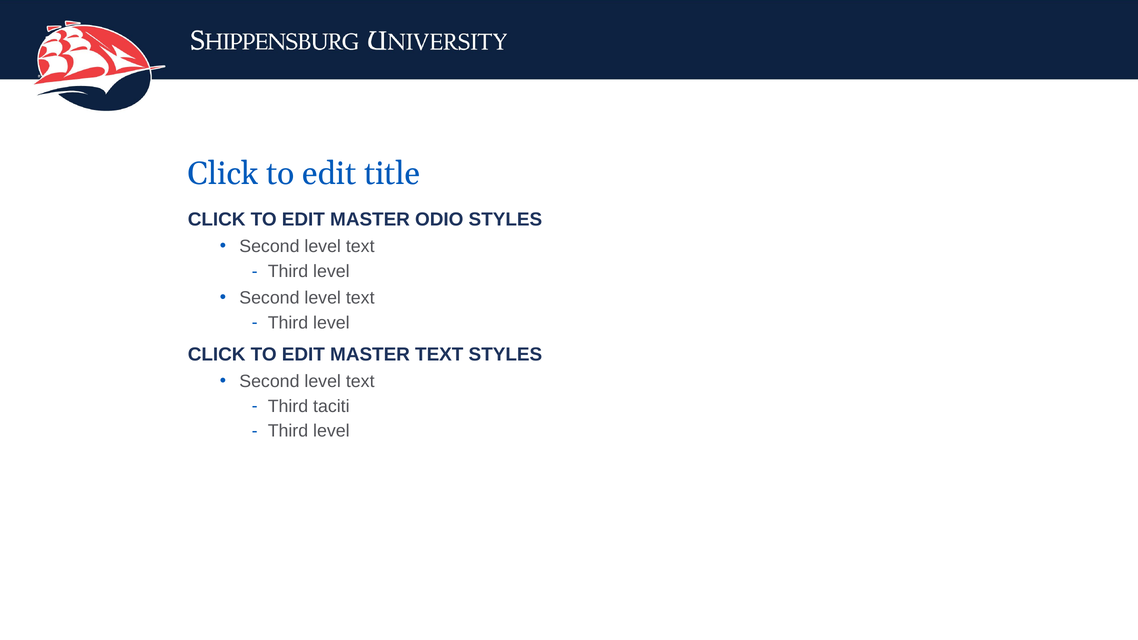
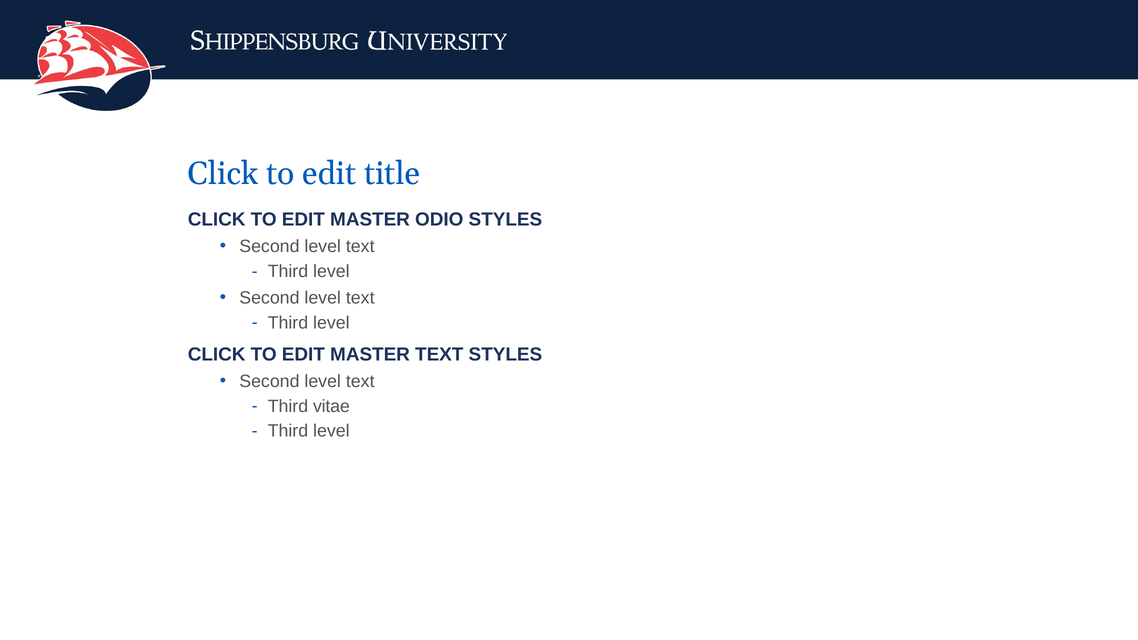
taciti: taciti -> vitae (331, 406)
